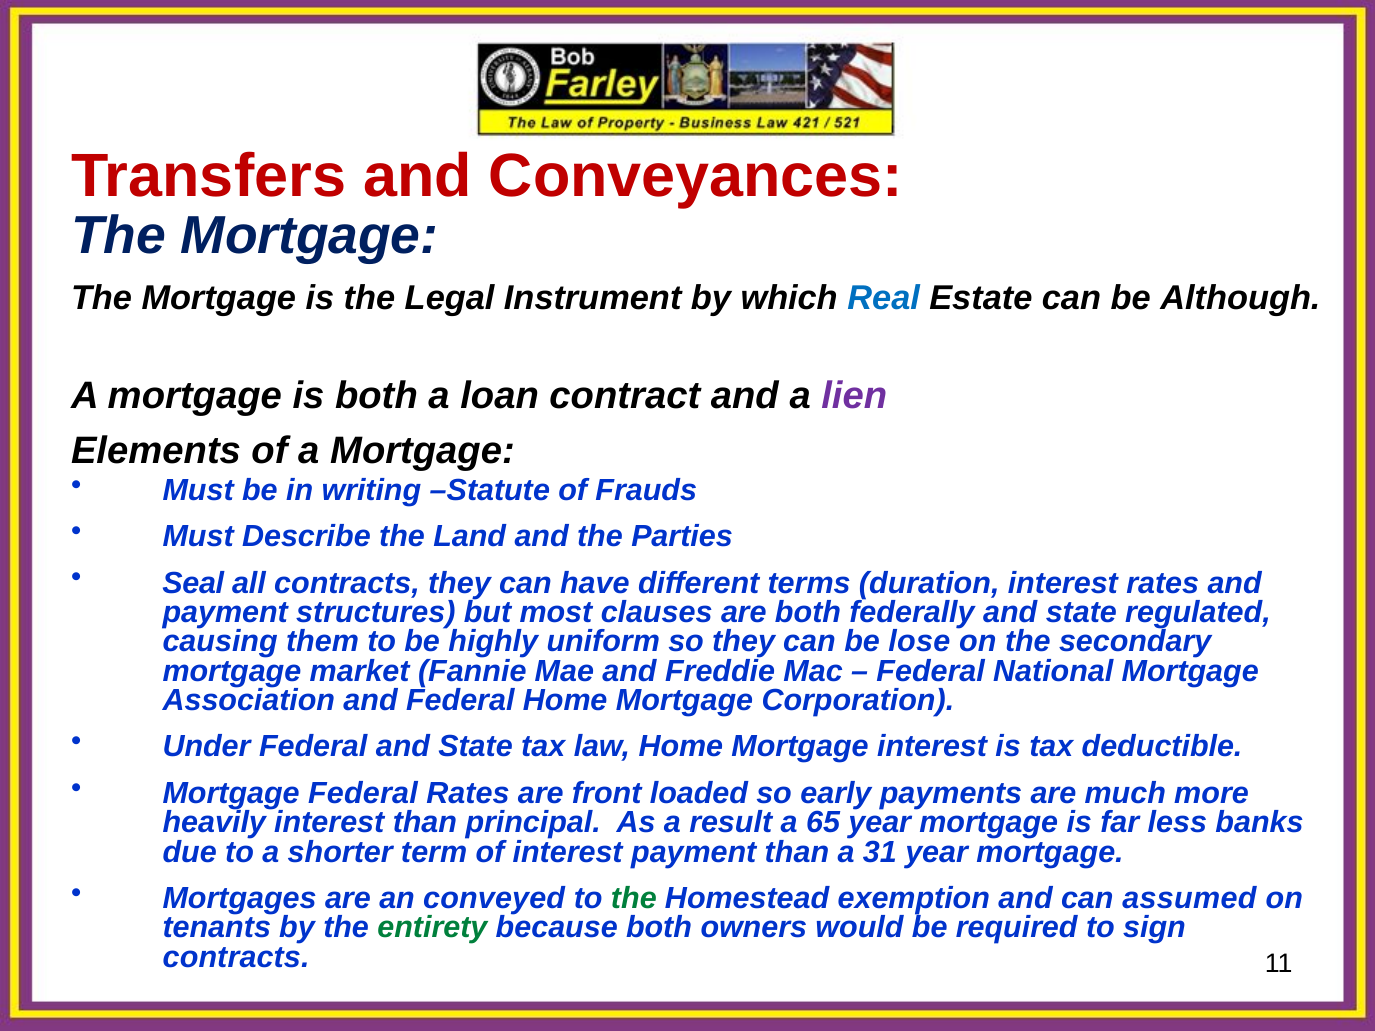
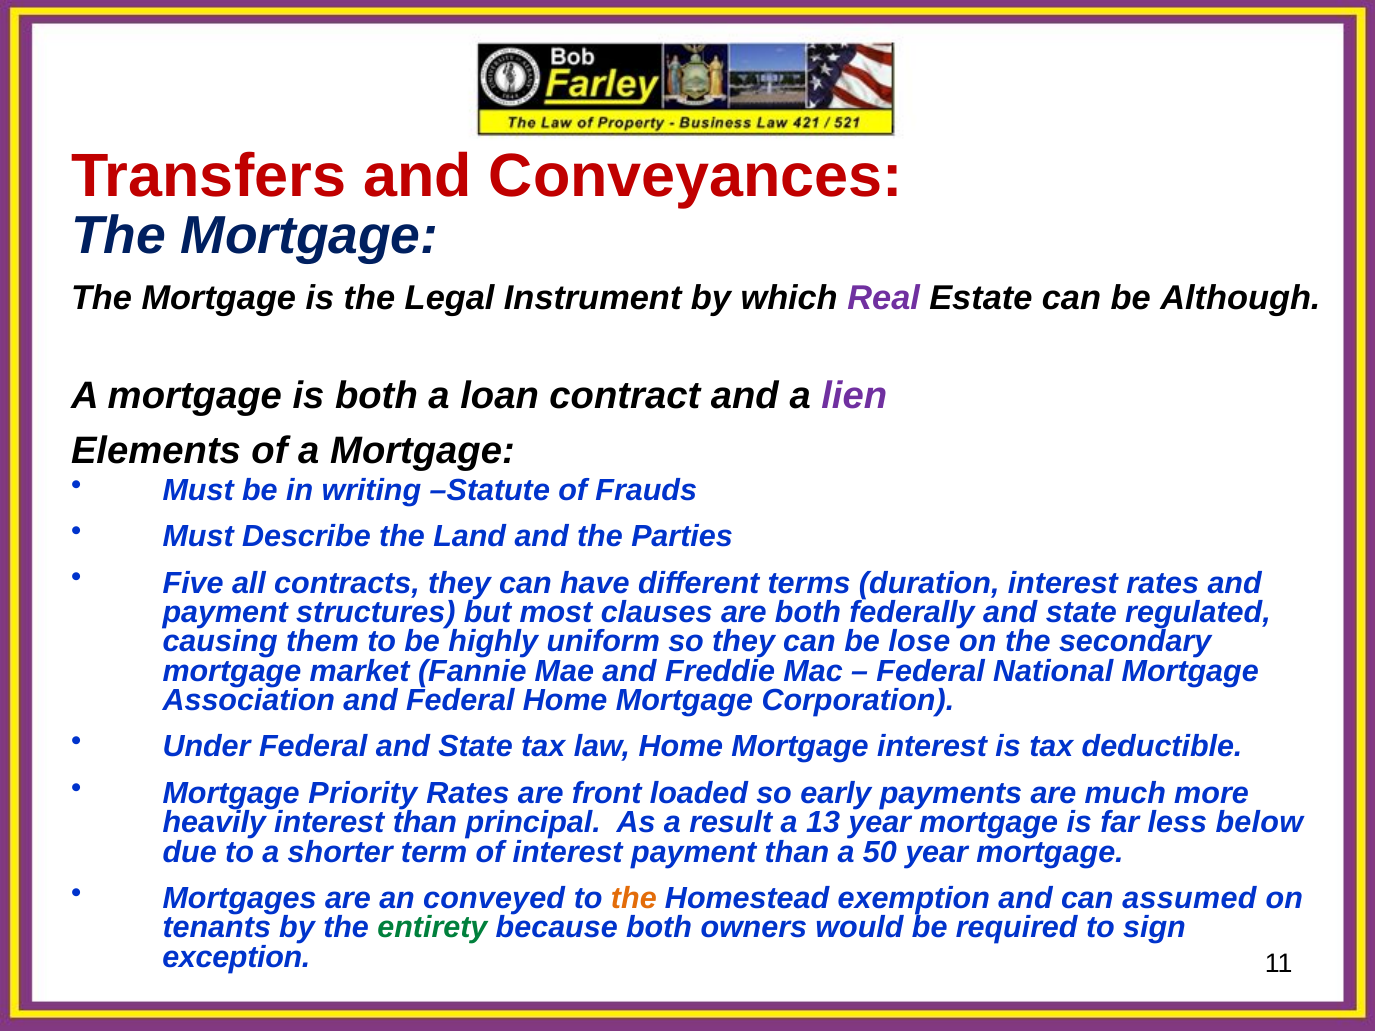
Real colour: blue -> purple (884, 298)
Seal: Seal -> Five (193, 583)
Mortgage Federal: Federal -> Priority (363, 793)
65: 65 -> 13 (823, 823)
banks: banks -> below (1259, 823)
31: 31 -> 50 (880, 852)
the colour: green -> orange (634, 899)
contracts: contracts -> exception (236, 957)
